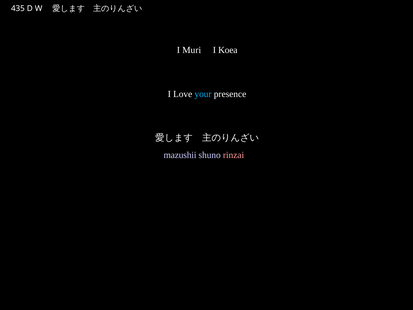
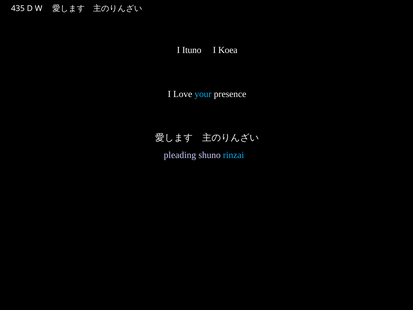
Muri: Muri -> Ituno (192, 50)
mazushii: mazushii -> pleading (180, 155)
rinzai colour: pink -> light blue (234, 155)
